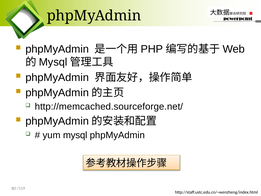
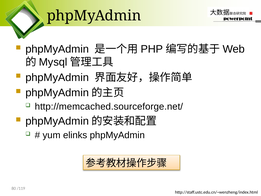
yum mysql: mysql -> elinks (75, 135)
